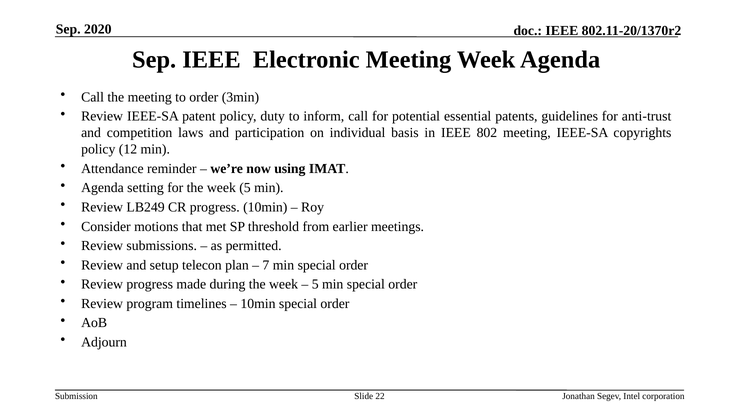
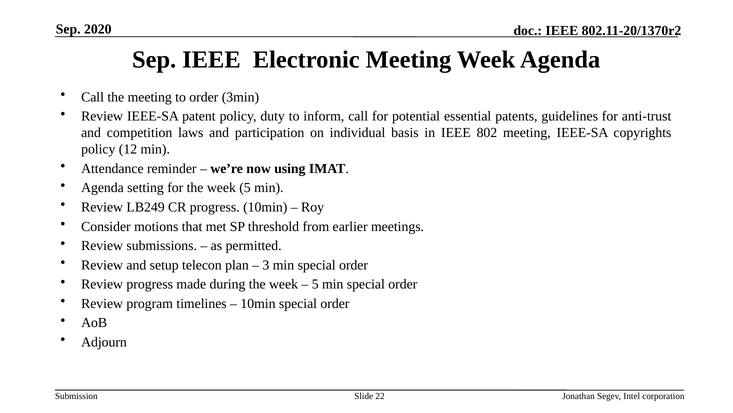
7: 7 -> 3 (266, 265)
